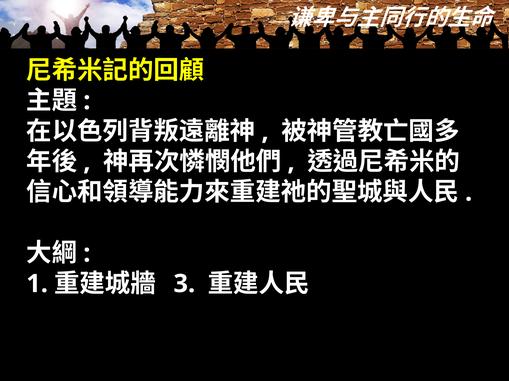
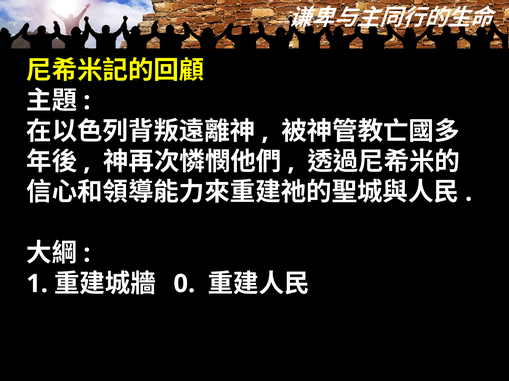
3: 3 -> 0 (184, 284)
